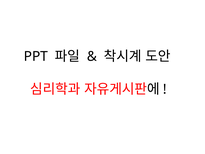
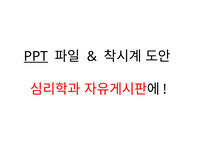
PPT underline: none -> present (36, 56)
